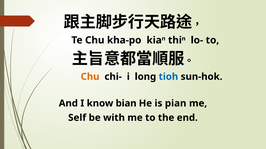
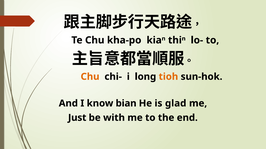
tioh colour: blue -> orange (168, 77)
pian: pian -> glad (176, 104)
Self: Self -> Just (77, 118)
